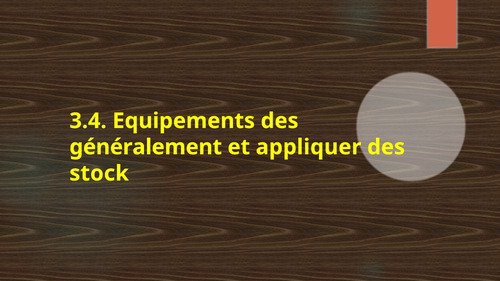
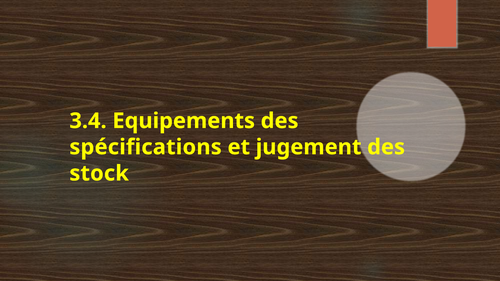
généralement: généralement -> spécifications (146, 147)
appliquer: appliquer -> jugement (309, 147)
